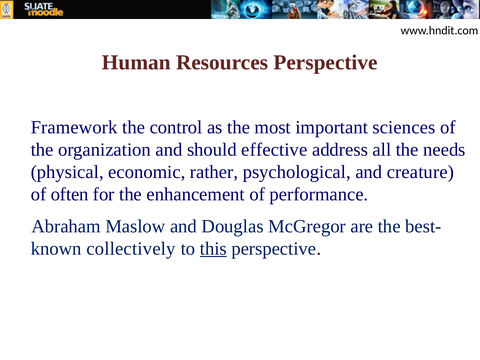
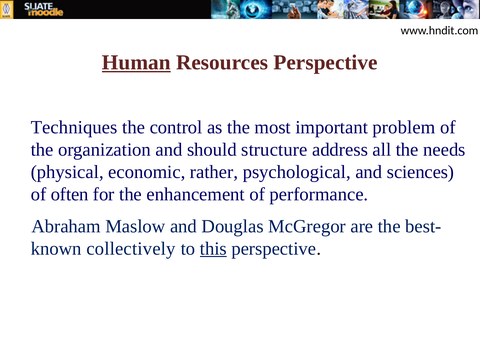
Human underline: none -> present (136, 63)
Framework: Framework -> Techniques (74, 127)
sciences: sciences -> problem (404, 127)
effective: effective -> structure (274, 150)
creature: creature -> sciences (421, 172)
